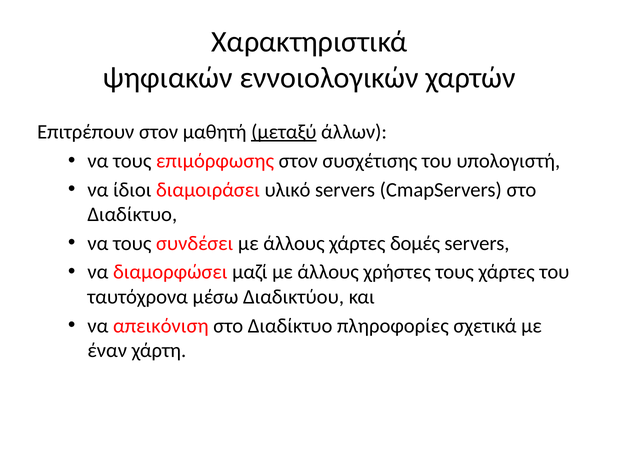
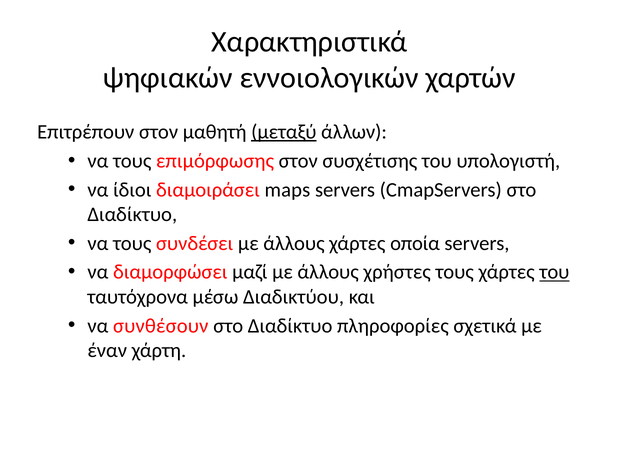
υλικό: υλικό -> maps (287, 190)
δομές: δομές -> οποία (415, 243)
του underline: none -> present (554, 272)
απεικόνιση: απεικόνιση -> συνθέσουν (161, 326)
